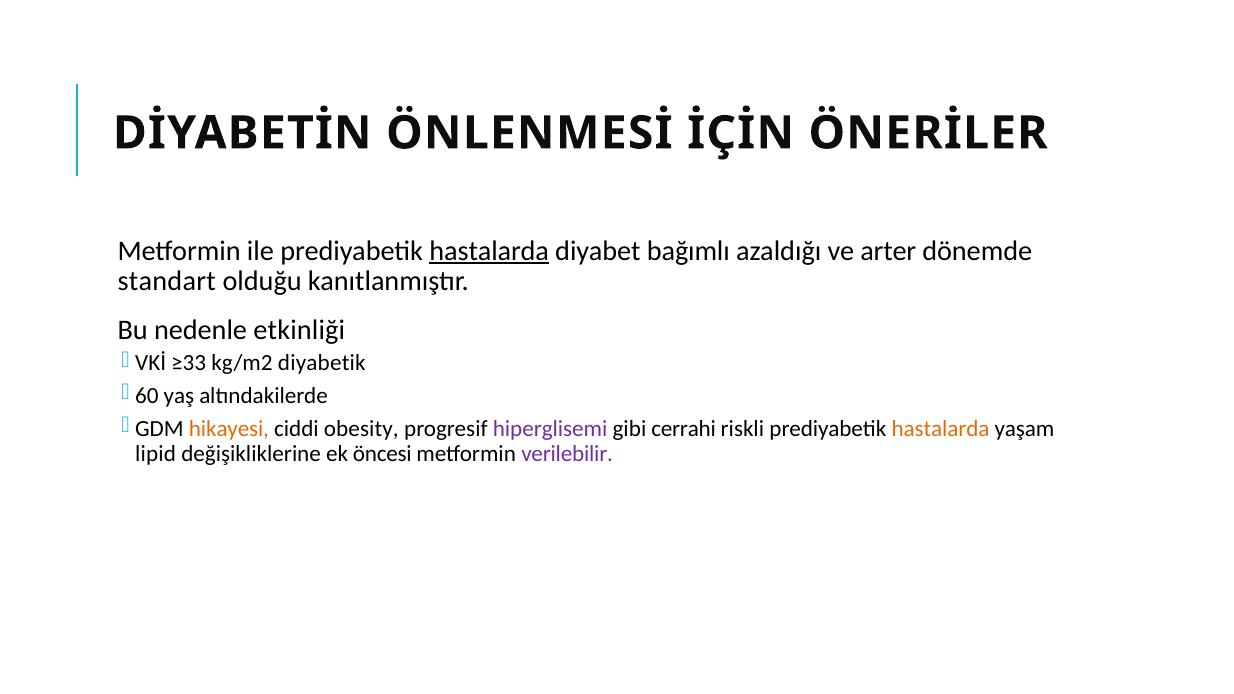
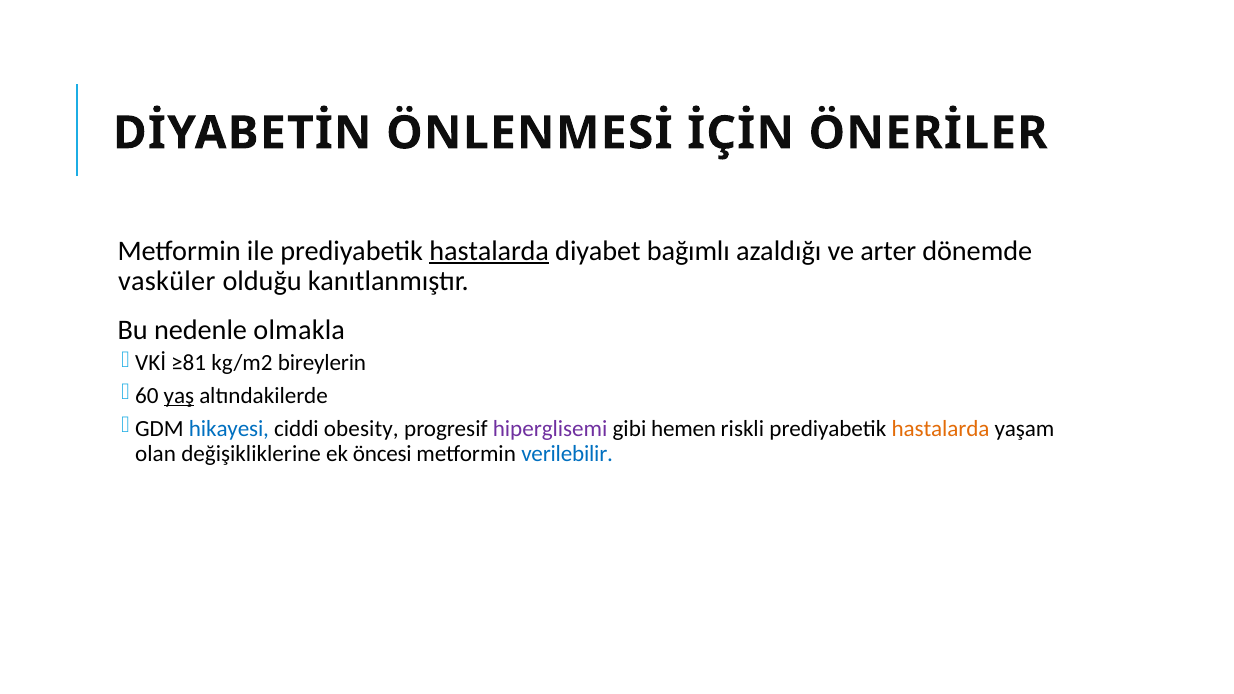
standart: standart -> vasküler (167, 282)
etkinliği: etkinliği -> olmakla (299, 330)
≥33: ≥33 -> ≥81 (189, 363)
diyabetik: diyabetik -> bireylerin (322, 363)
yaş underline: none -> present (179, 396)
hikayesi colour: orange -> blue (229, 428)
cerrahi: cerrahi -> hemen (684, 428)
lipid: lipid -> olan (156, 453)
verilebilir colour: purple -> blue (567, 453)
